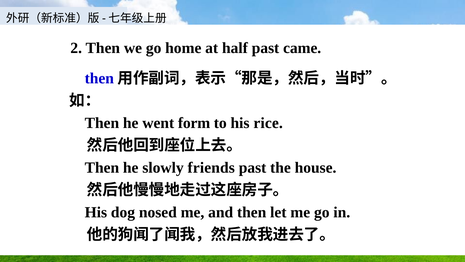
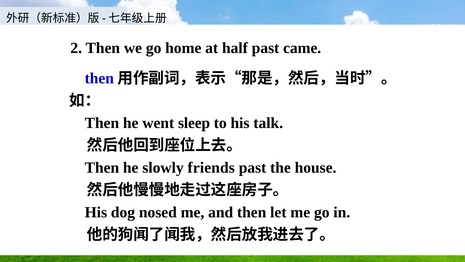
form: form -> sleep (194, 123)
rice: rice -> talk (268, 123)
